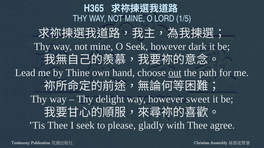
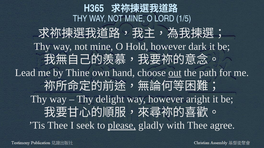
O Seek: Seek -> Hold (137, 47)
sweet: sweet -> aright (198, 99)
please underline: none -> present (122, 126)
